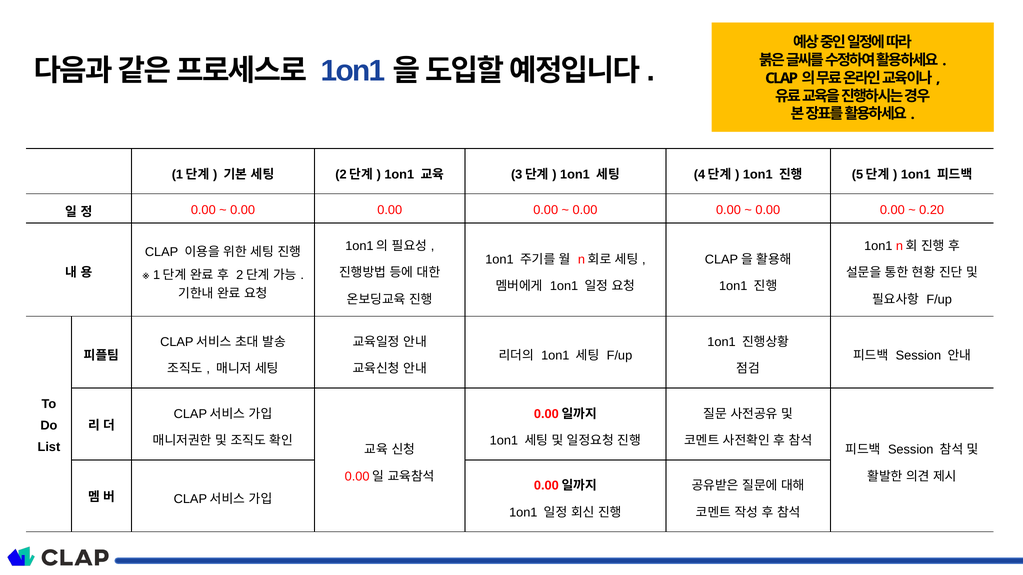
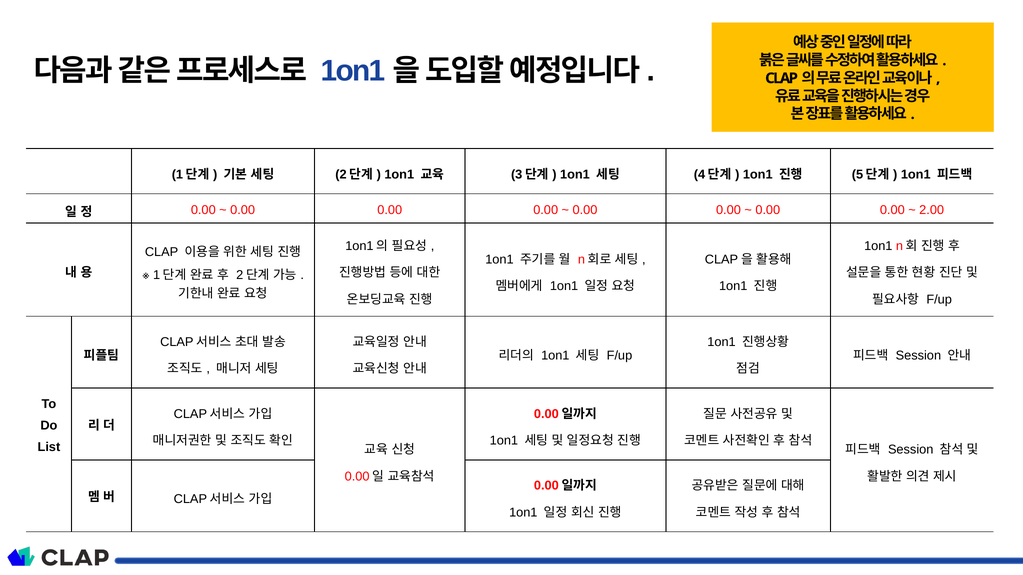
0.20: 0.20 -> 2.00 (932, 210)
